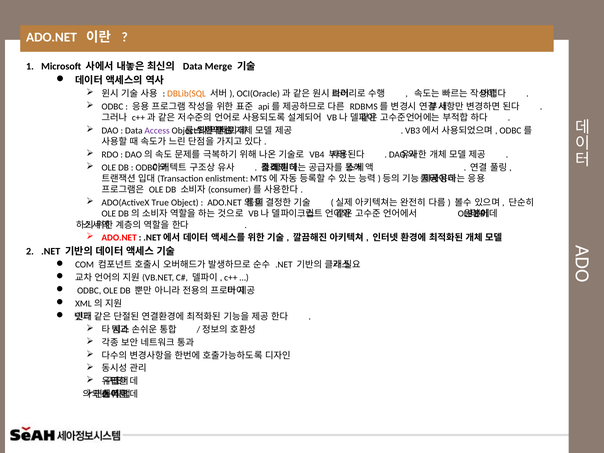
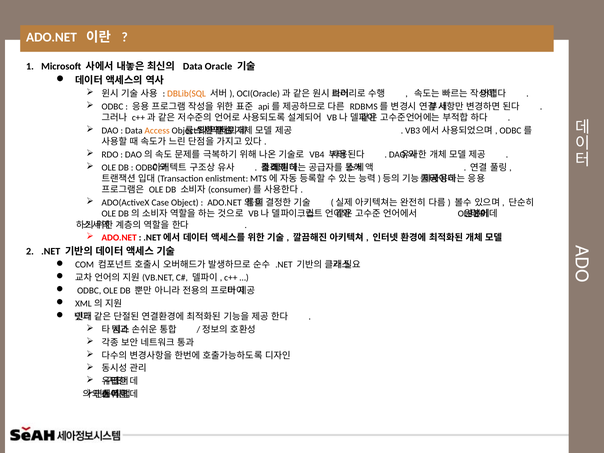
Merge: Merge -> Oracle (219, 66)
Access colour: purple -> orange (157, 131)
True: True -> Case (160, 203)
